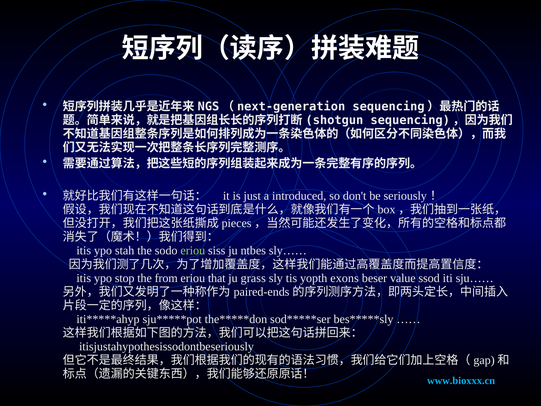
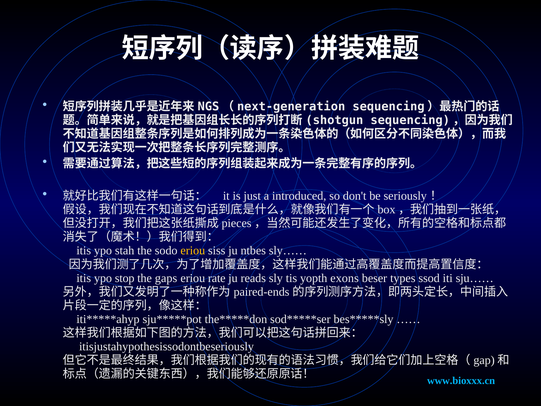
eriou colour: light green -> yellow (193, 251)
from: from -> gaps (166, 278)
that: that -> rate (217, 278)
grass: grass -> reads (253, 278)
value: value -> types (403, 278)
